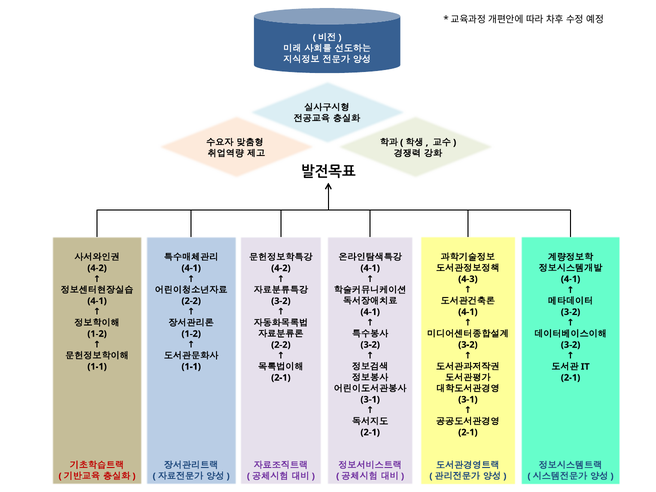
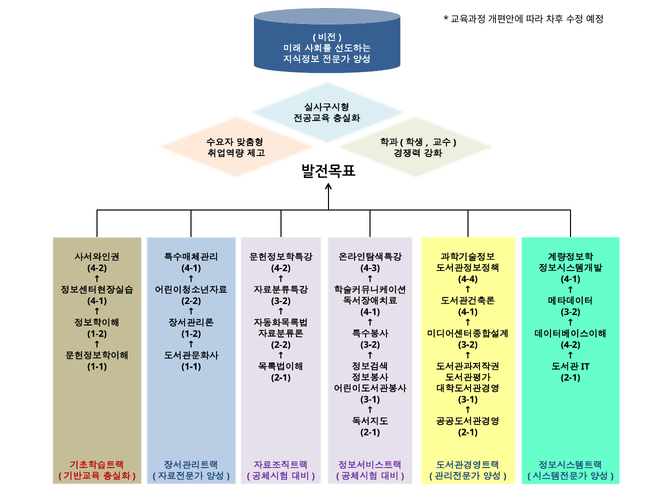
4-1: 4-1 -> 4-3 (370, 268)
4-3: 4-3 -> 4-4 (468, 279)
3-2: 3-2 -> 4-2 (571, 345)
